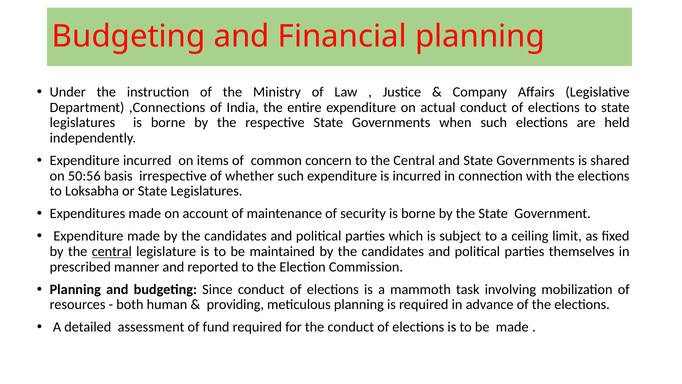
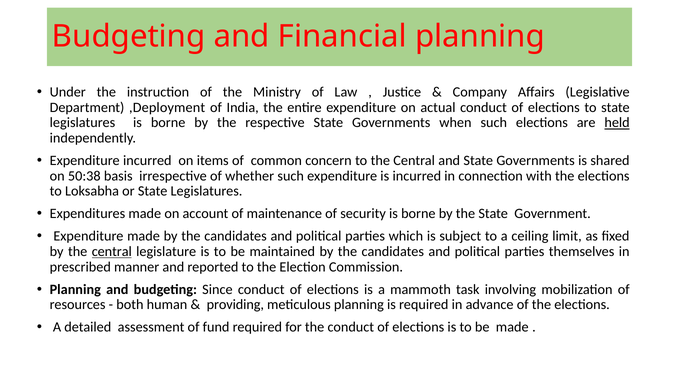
,Connections: ,Connections -> ,Deployment (167, 107)
held underline: none -> present (617, 123)
50:56: 50:56 -> 50:38 (84, 176)
